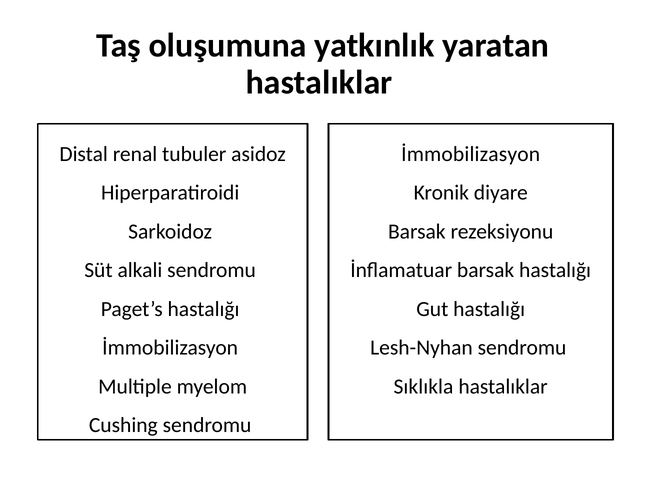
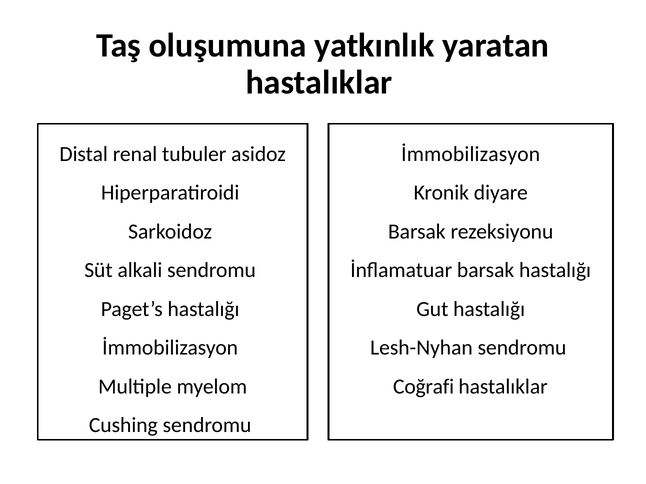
Sıklıkla: Sıklıkla -> Coğrafi (424, 387)
